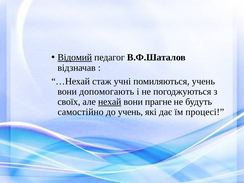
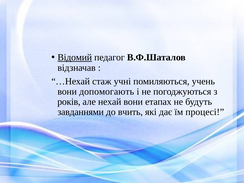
своїх: своїх -> років (69, 102)
нехай underline: present -> none (110, 102)
прагне: прагне -> етапах (158, 102)
самостійно: самостійно -> завданнями (81, 112)
до учень: учень -> вчить (130, 112)
